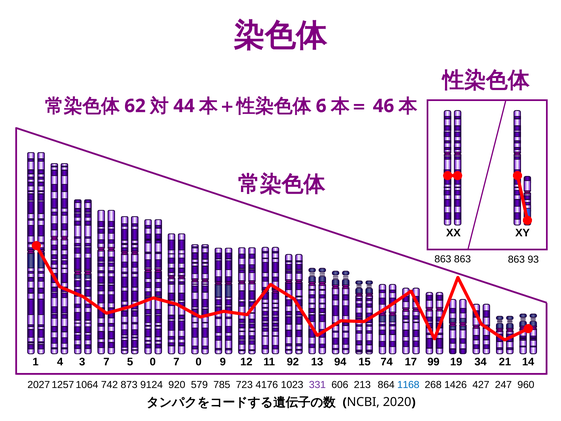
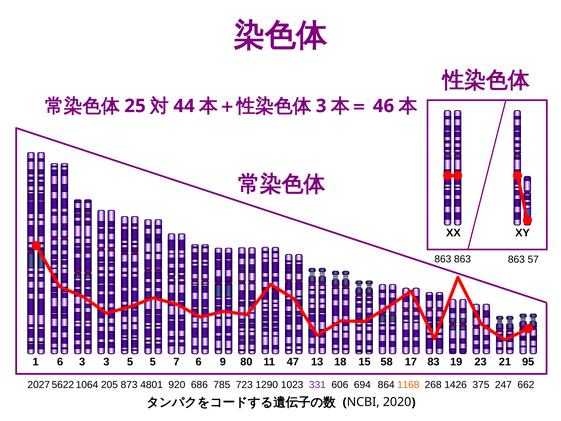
62: 62 -> 25 (135, 106)
6: 6 -> 3 (321, 106)
93: 93 -> 57 (533, 259)
1 4: 4 -> 6 (60, 362)
3 7: 7 -> 3 (106, 362)
5 0: 0 -> 5 (153, 362)
7 0: 0 -> 6 (199, 362)
12: 12 -> 80 (246, 362)
92: 92 -> 47 (293, 362)
94: 94 -> 18 (340, 362)
74: 74 -> 58 (387, 362)
99: 99 -> 83 (433, 362)
34: 34 -> 23 (481, 362)
14: 14 -> 95 (528, 362)
1257: 1257 -> 5622 (63, 385)
742: 742 -> 205 (109, 385)
9124: 9124 -> 4801 (152, 385)
579: 579 -> 686 (199, 385)
4176: 4176 -> 1290 (267, 385)
213: 213 -> 694 (362, 385)
1168 colour: blue -> orange (408, 385)
427: 427 -> 375 (481, 385)
960: 960 -> 662 (526, 385)
